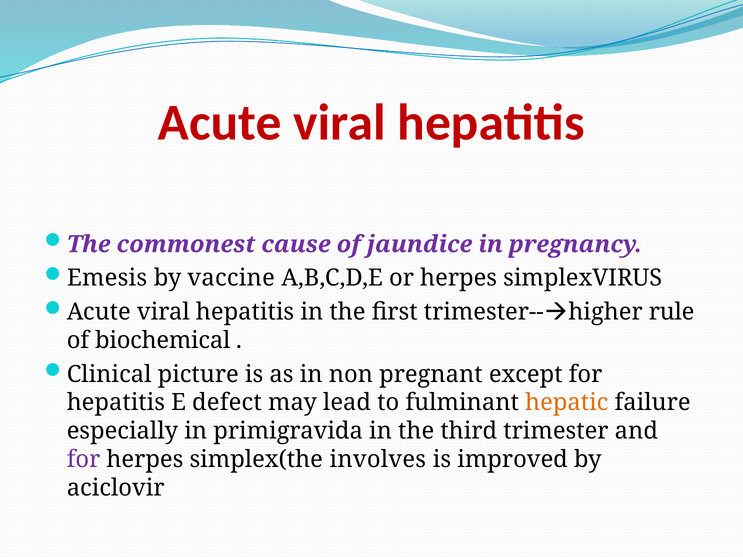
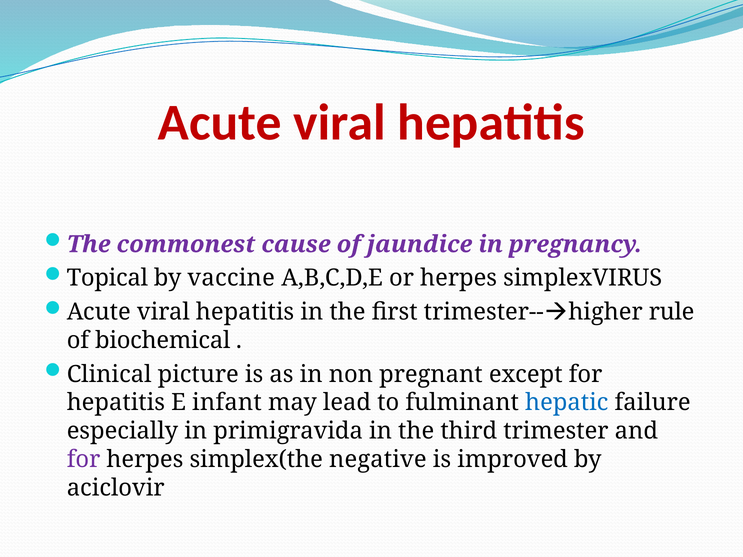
Emesis: Emesis -> Topical (107, 278)
defect: defect -> infant (227, 403)
hepatic colour: orange -> blue (567, 403)
involves: involves -> negative (378, 460)
